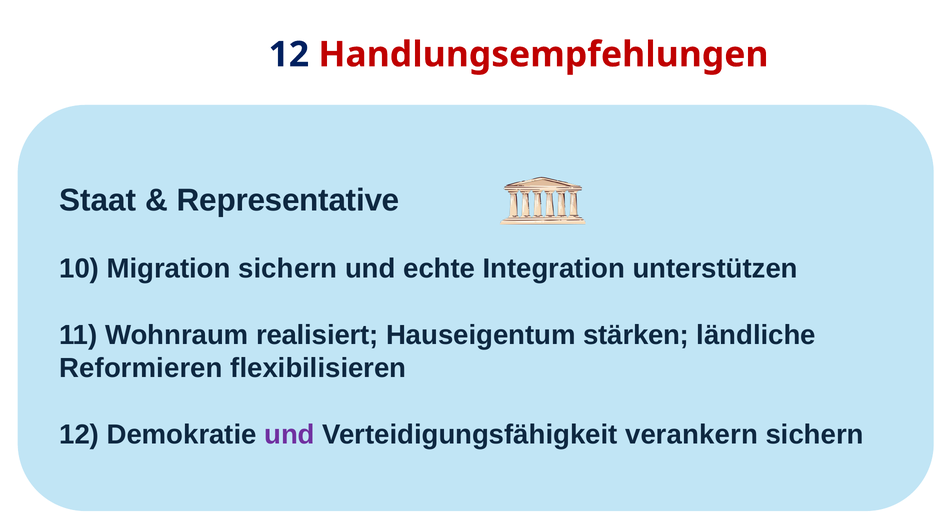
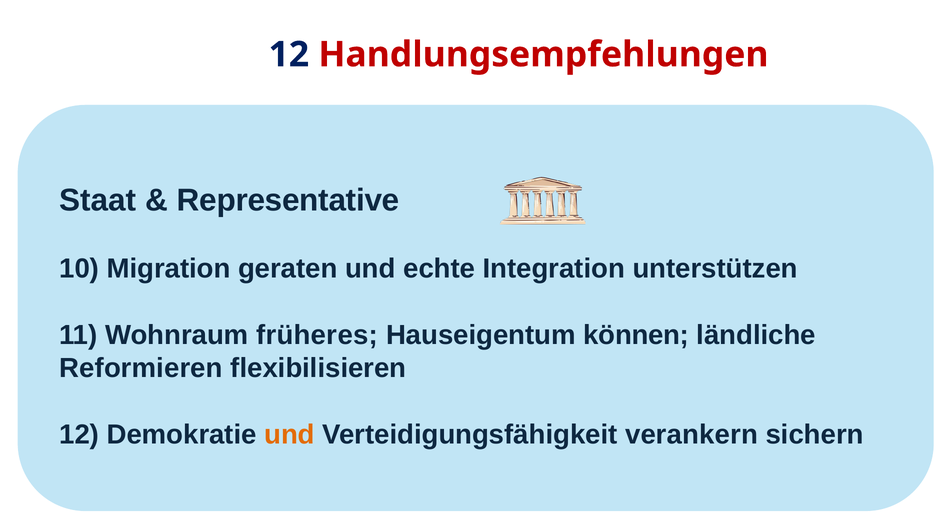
Migration sichern: sichern -> geraten (288, 269)
realisiert: realisiert -> früheres (317, 335)
stärken: stärken -> können (636, 335)
und colour: purple -> orange (289, 435)
